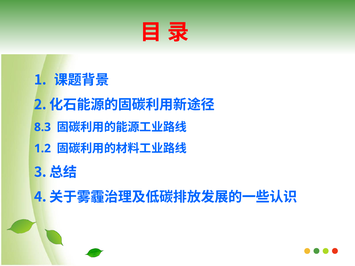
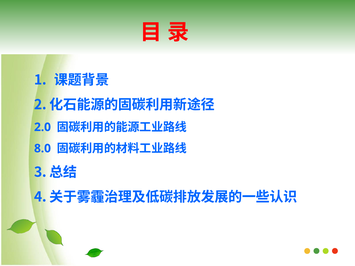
8.3: 8.3 -> 2.0 (42, 127)
1.2: 1.2 -> 8.0 (42, 149)
